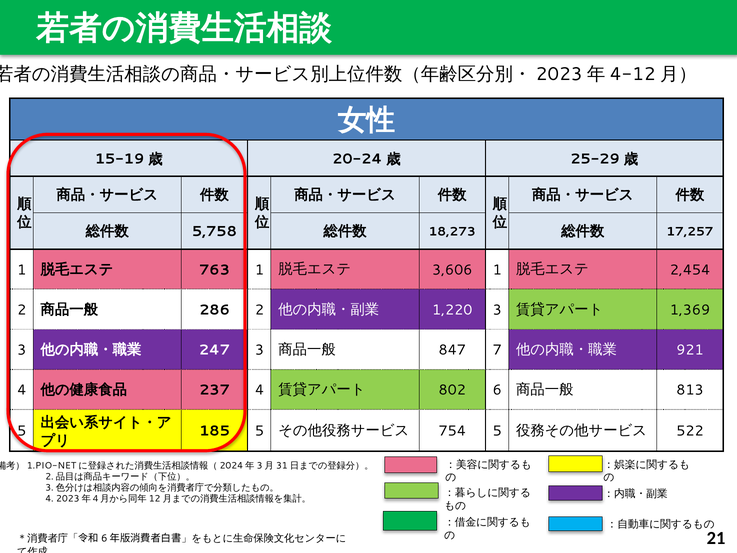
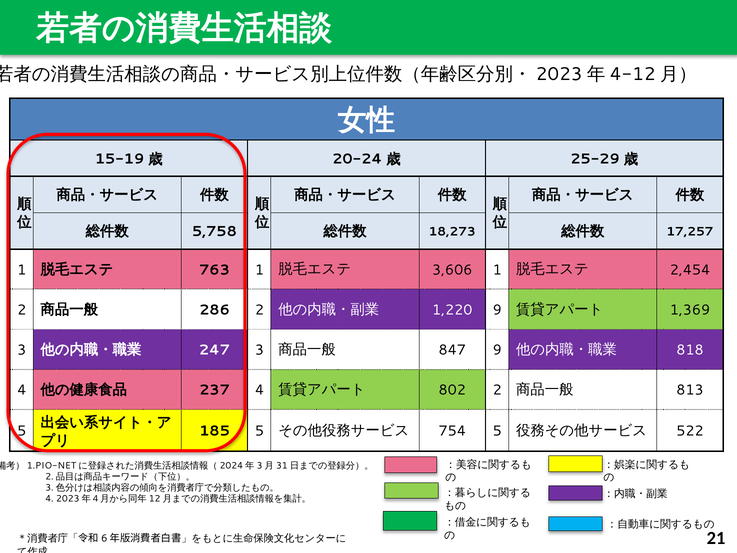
1,220 3: 3 -> 9 (497, 310)
847 7: 7 -> 9 (497, 350)
921: 921 -> 818 (690, 350)
802 6: 6 -> 2 (497, 390)
